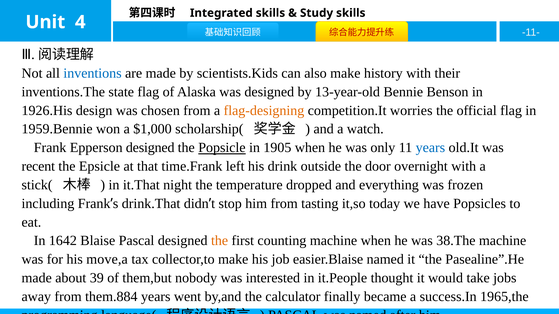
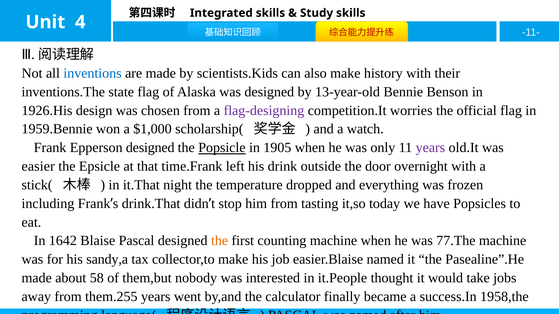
flag-designing colour: orange -> purple (264, 111)
years colour: blue -> purple (430, 148)
recent: recent -> easier (38, 166)
38.The: 38.The -> 77.The (456, 241)
move,a: move,a -> sandy,a (107, 260)
39: 39 -> 58 (97, 278)
them.884: them.884 -> them.255 (111, 297)
1965,the: 1965,the -> 1958,the (504, 297)
